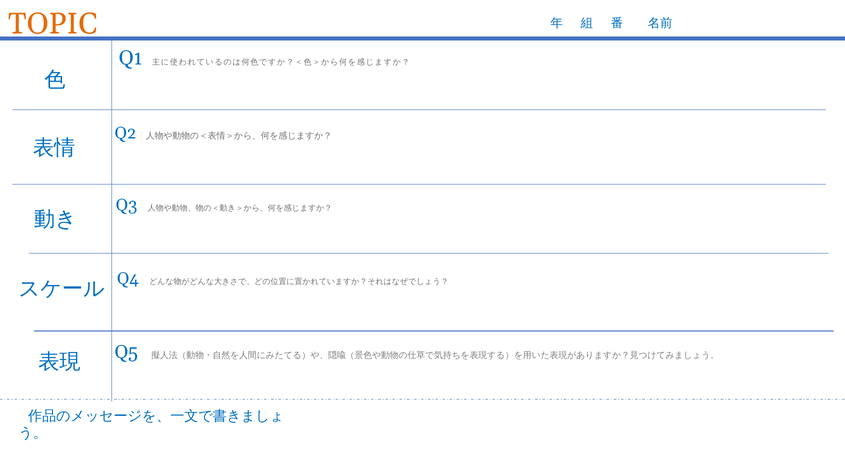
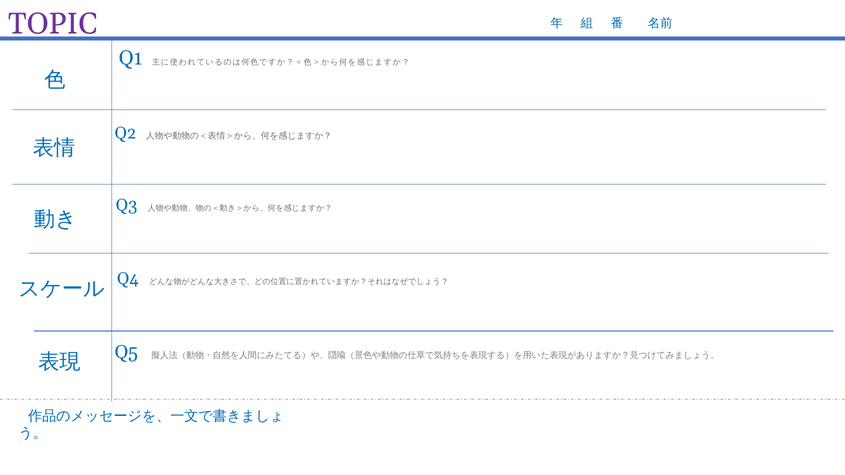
TOPIC colour: orange -> purple (53, 24)
